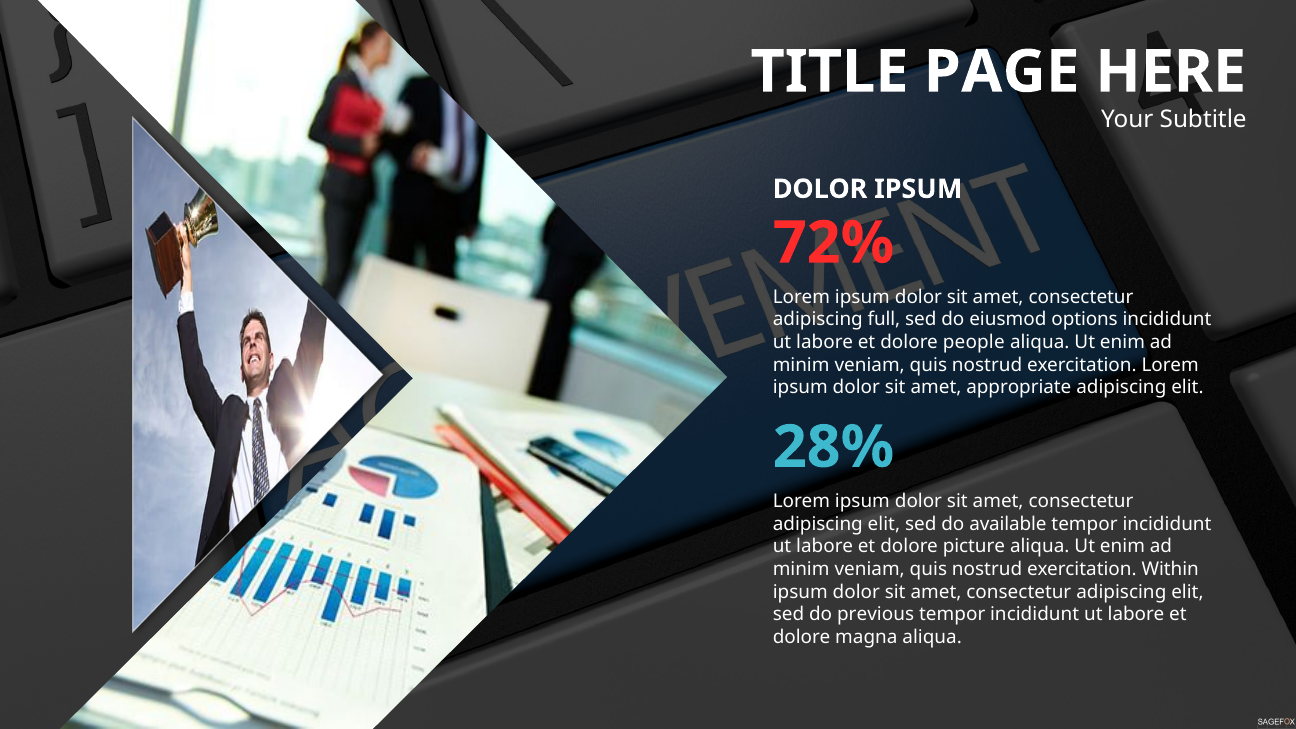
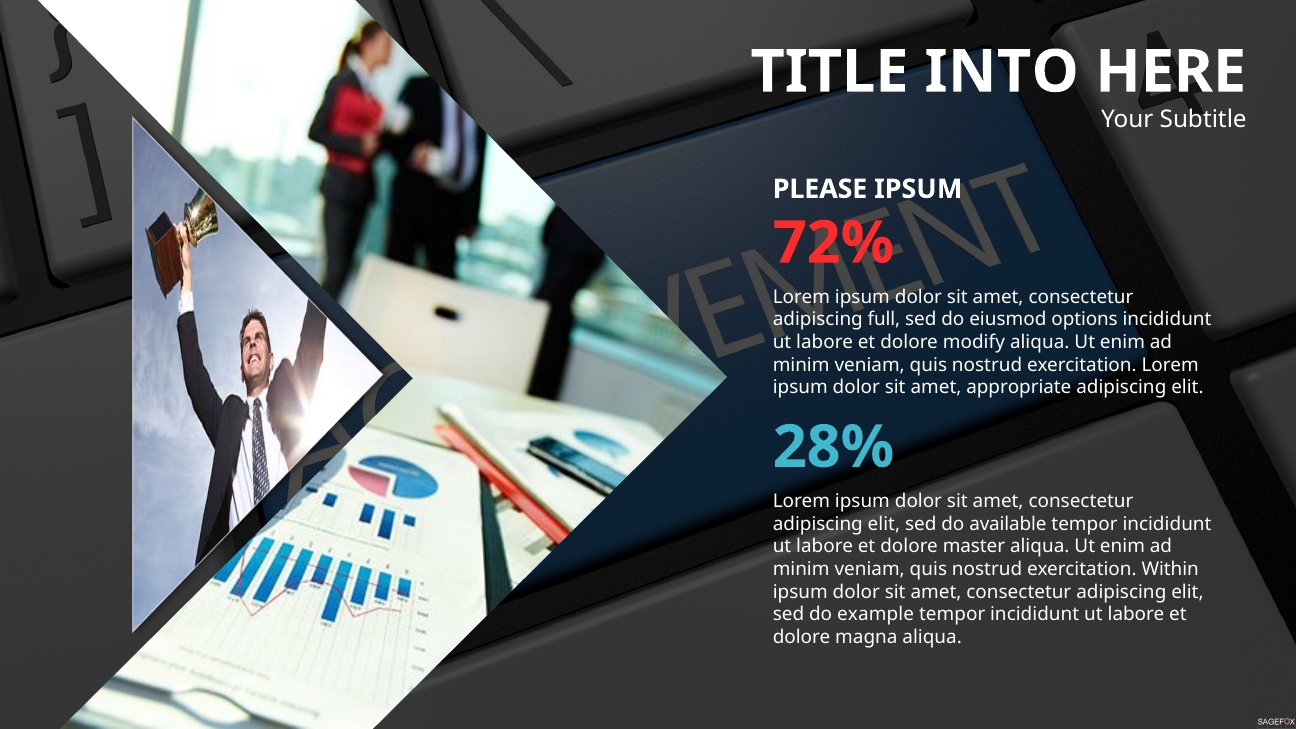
PAGE: PAGE -> INTO (1002, 72)
DOLOR: DOLOR -> PLEASE (820, 189)
people: people -> modify (974, 342)
picture: picture -> master (974, 546)
previous: previous -> example (876, 615)
